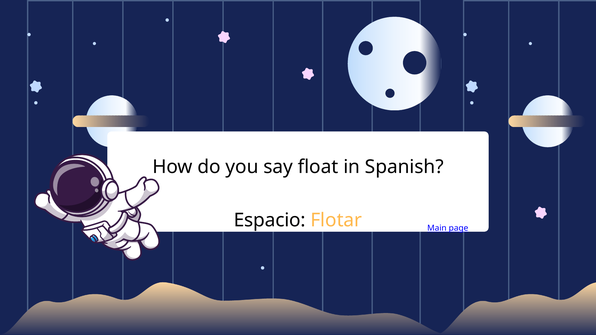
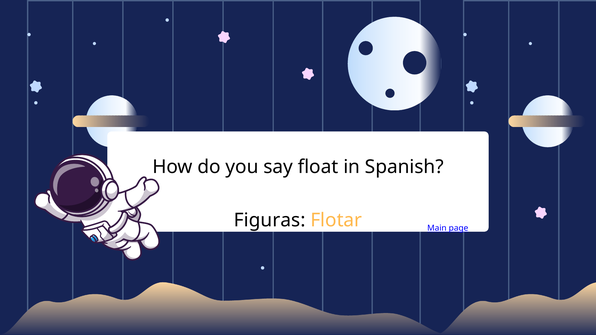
Espacio: Espacio -> Figuras (270, 220)
